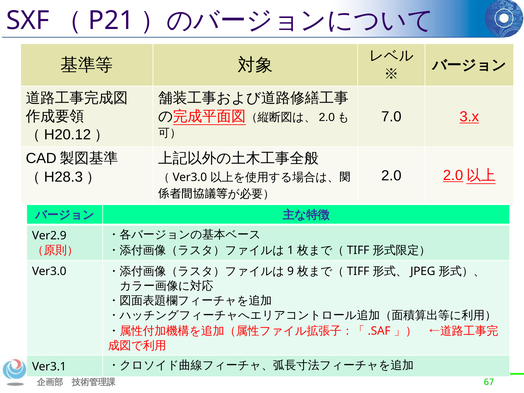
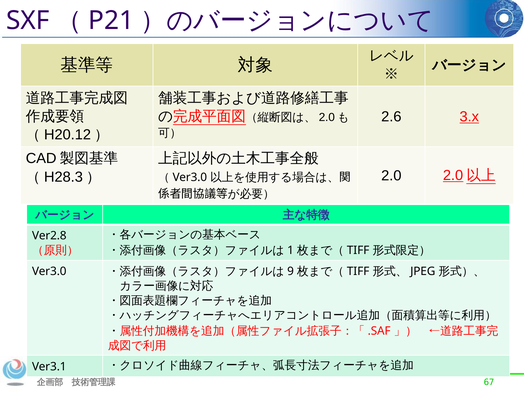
7.0: 7.0 -> 2.6 (391, 117)
Ver2.9: Ver2.9 -> Ver2.8 (49, 236)
